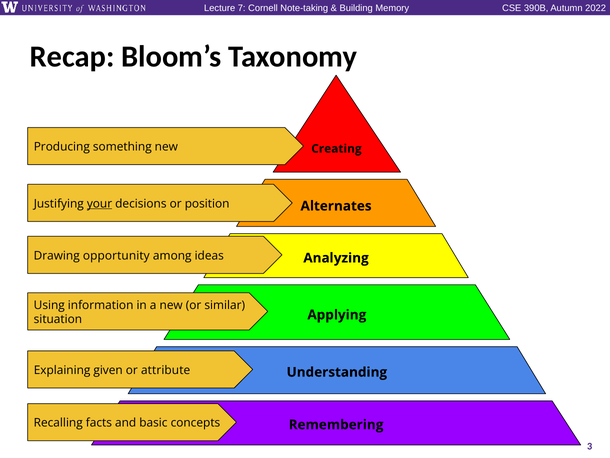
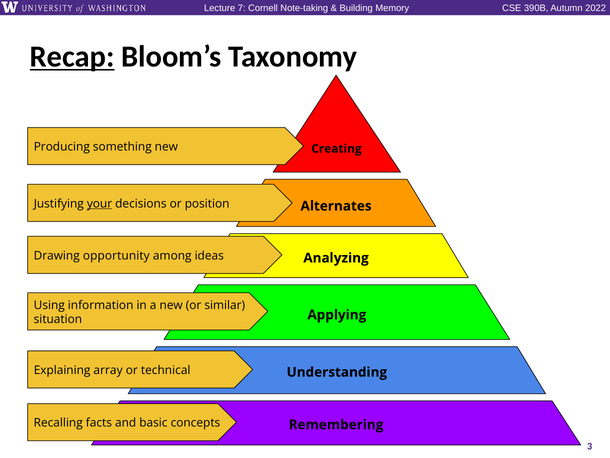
Recap underline: none -> present (72, 57)
given: given -> array (108, 370)
attribute: attribute -> technical (166, 370)
